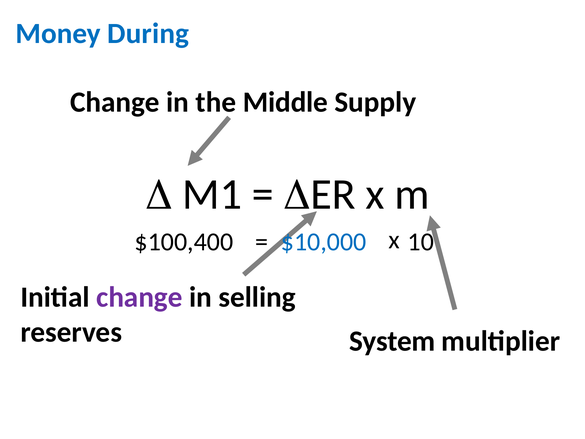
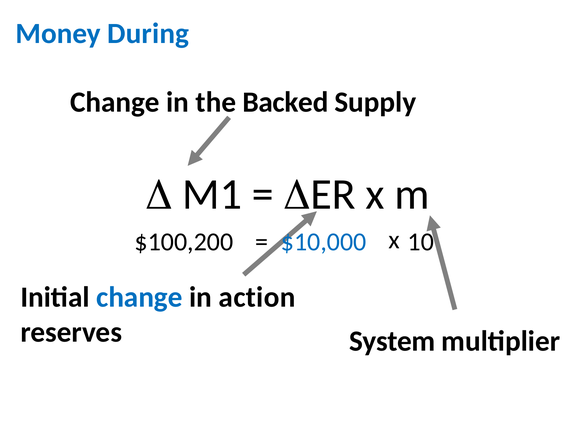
Middle: Middle -> Backed (285, 102)
$100,400: $100,400 -> $100,200 (184, 242)
change colour: purple -> blue (139, 297)
selling: selling -> action (257, 297)
